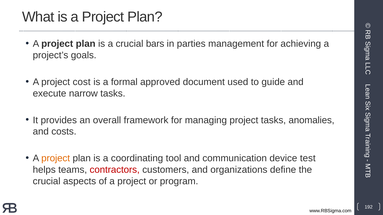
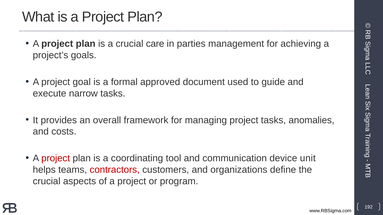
bars: bars -> care (155, 44)
cost: cost -> goal (82, 82)
project colour: orange -> red (56, 159)
test: test -> unit (308, 159)
